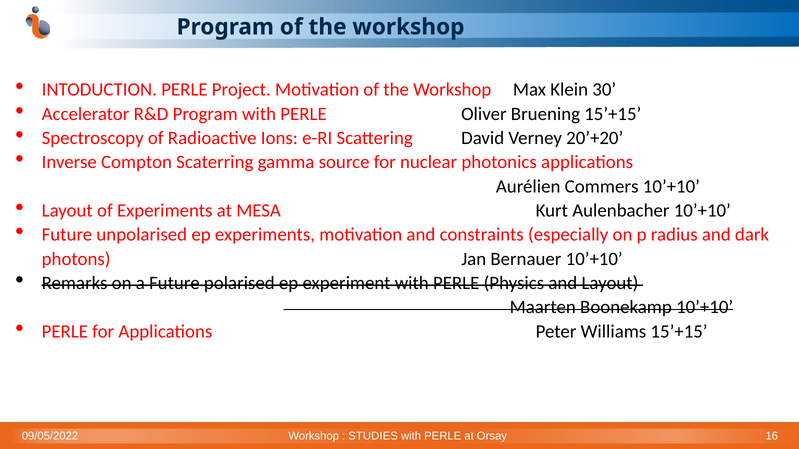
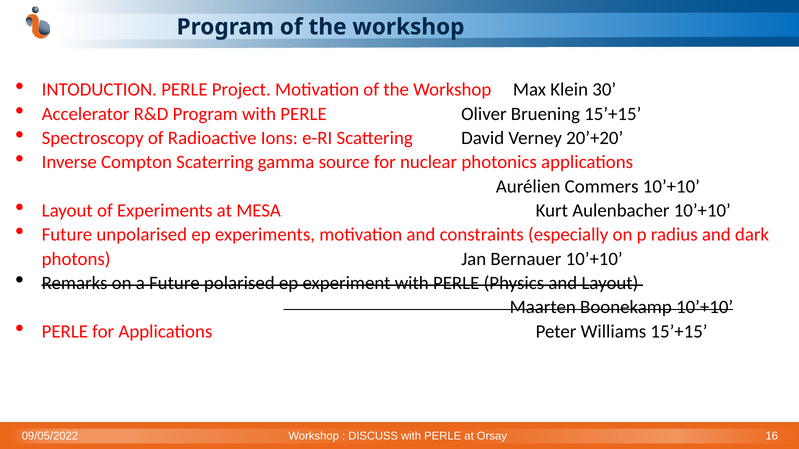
STUDIES: STUDIES -> DISCUSS (373, 437)
